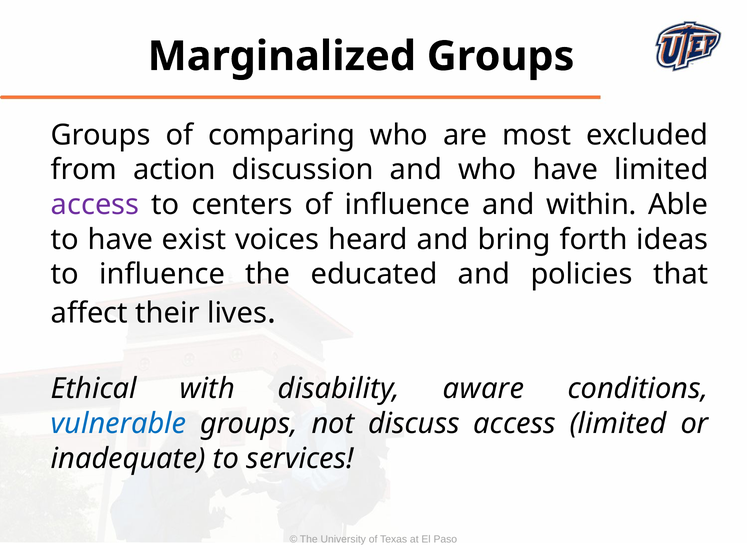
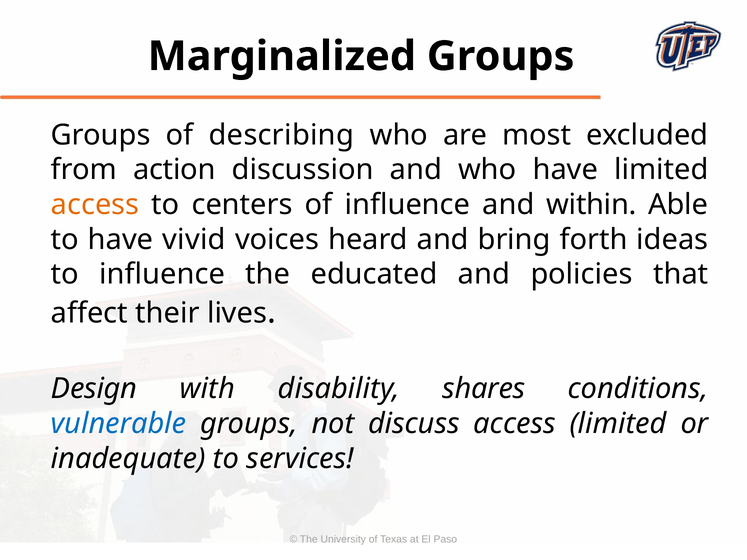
comparing: comparing -> describing (281, 135)
access colour: purple -> orange (95, 205)
exist: exist -> vivid (194, 240)
Ethical: Ethical -> Design (94, 389)
aware: aware -> shares (484, 389)
